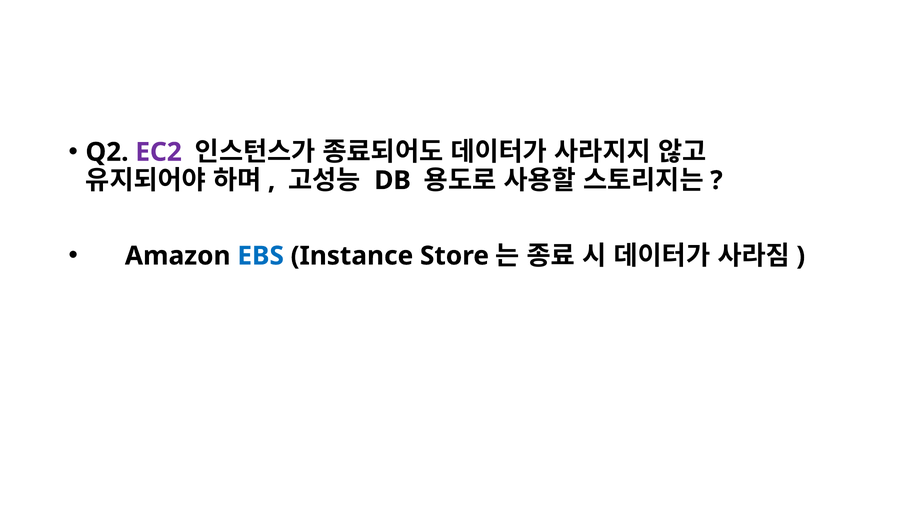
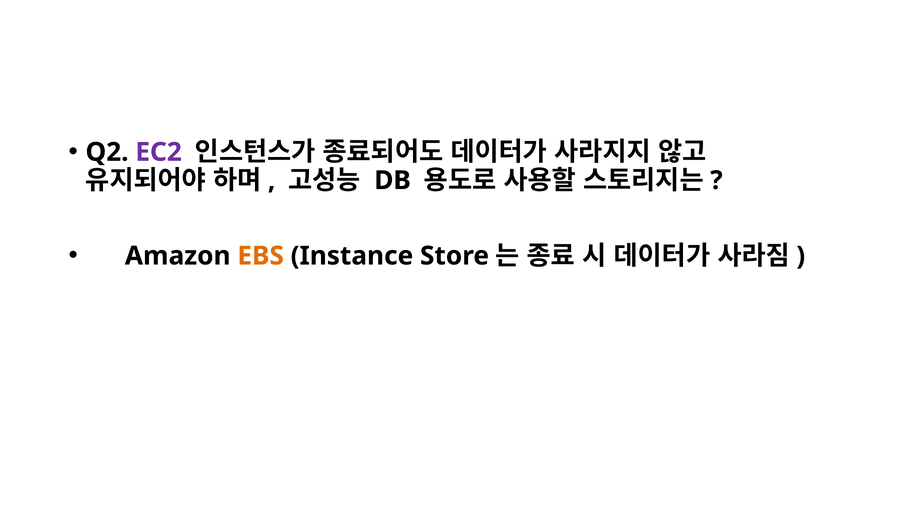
EBS colour: blue -> orange (261, 256)
